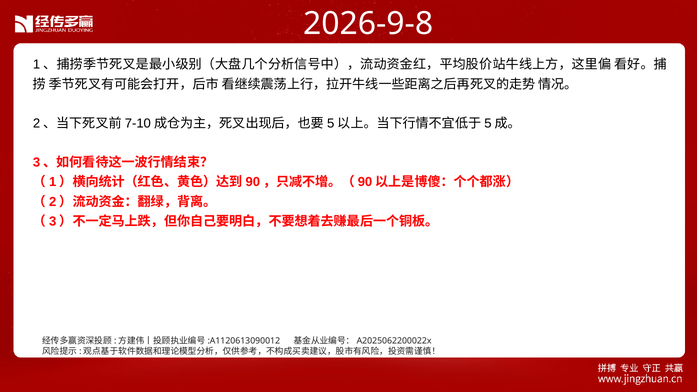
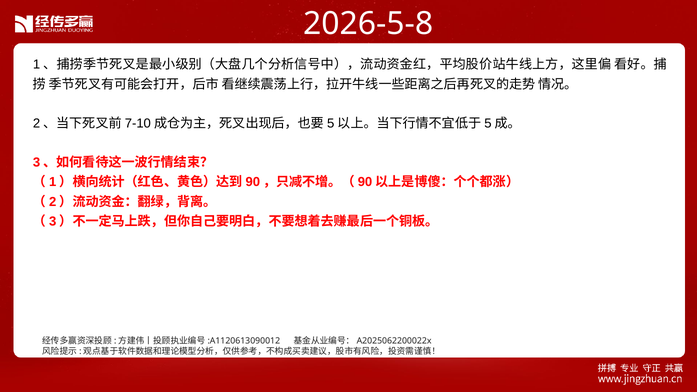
2026-9-8: 2026-9-8 -> 2026-5-8 (368, 24)
